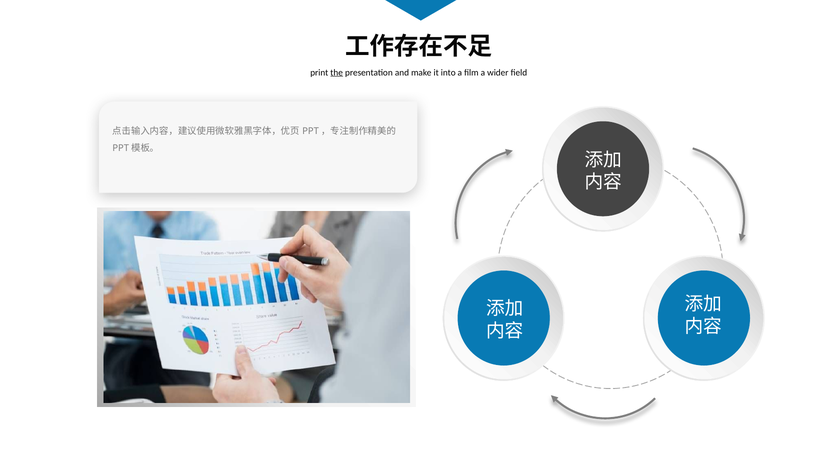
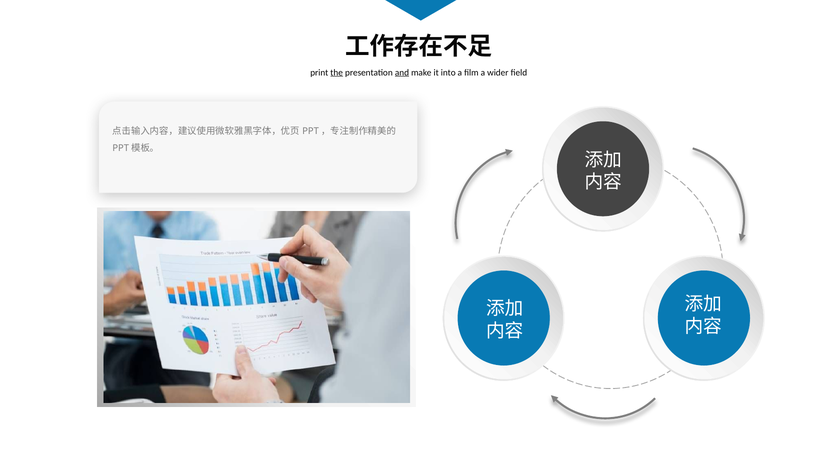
and underline: none -> present (402, 72)
